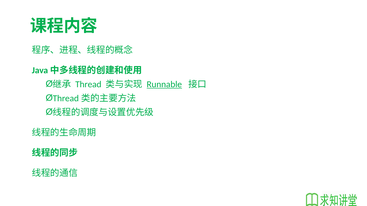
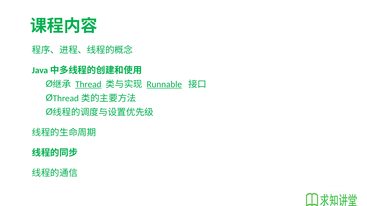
Thread underline: none -> present (88, 84)
